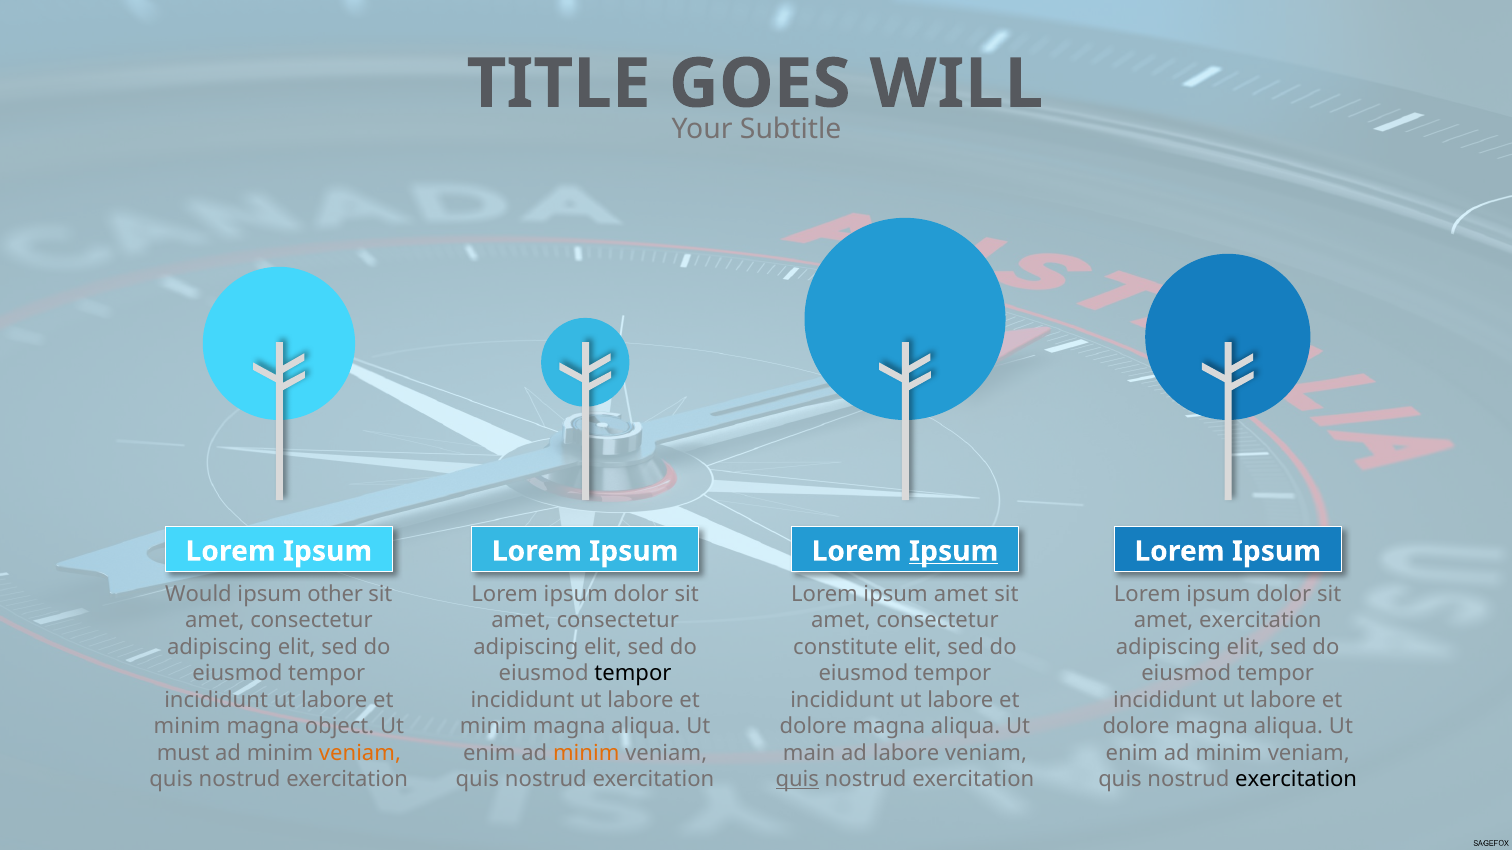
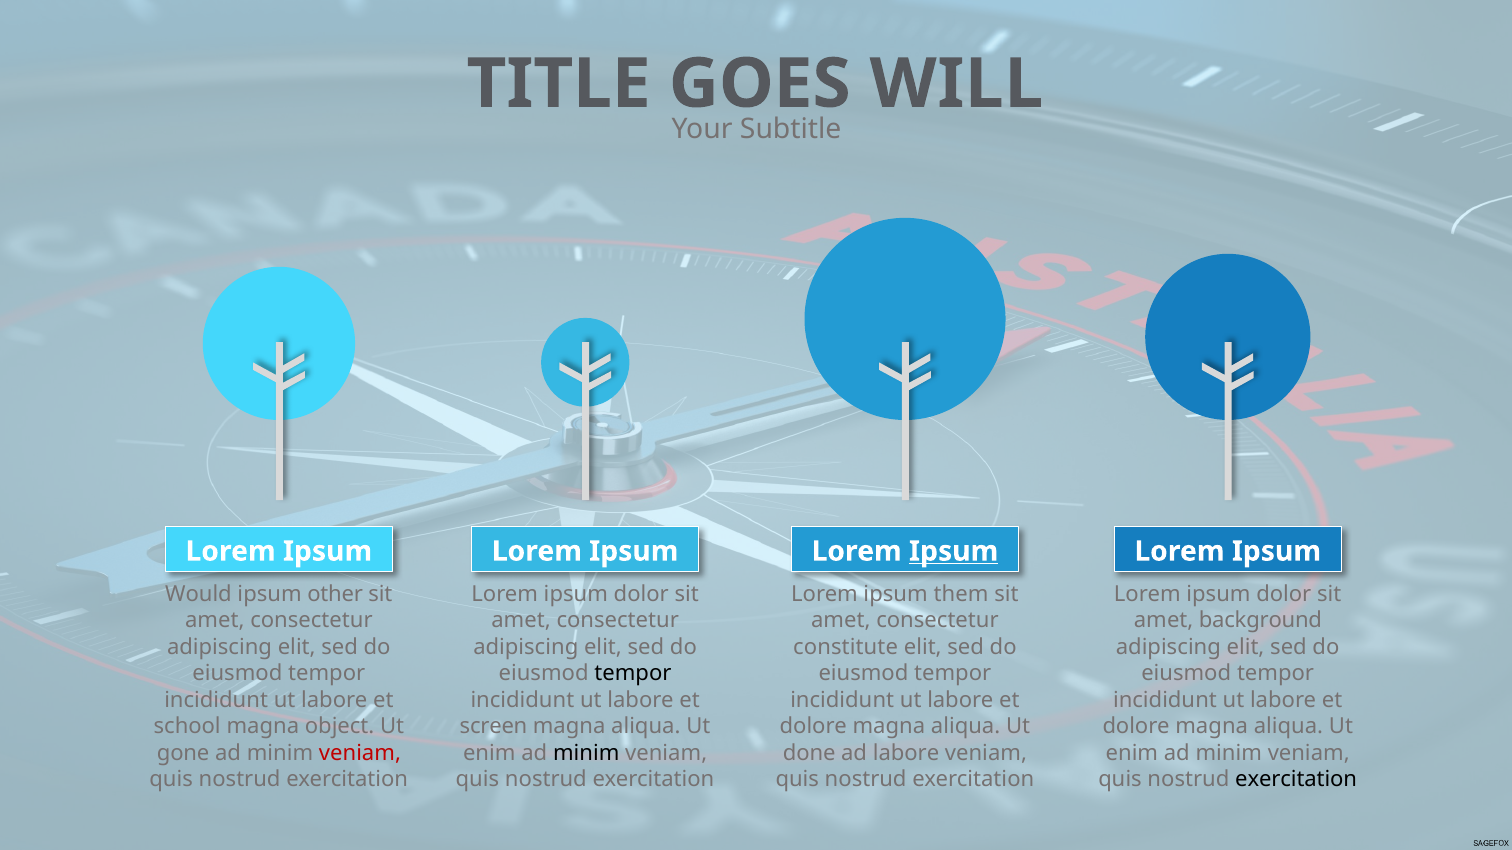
ipsum amet: amet -> them (961, 594)
amet exercitation: exercitation -> background (1260, 621)
minim: minim -> school (187, 727)
minim: minim -> screen (494, 727)
must: must -> gone (183, 753)
veniam colour: orange -> red (360, 753)
minim colour: orange -> black (586, 753)
main: main -> done (809, 753)
quis underline: present -> none (797, 780)
